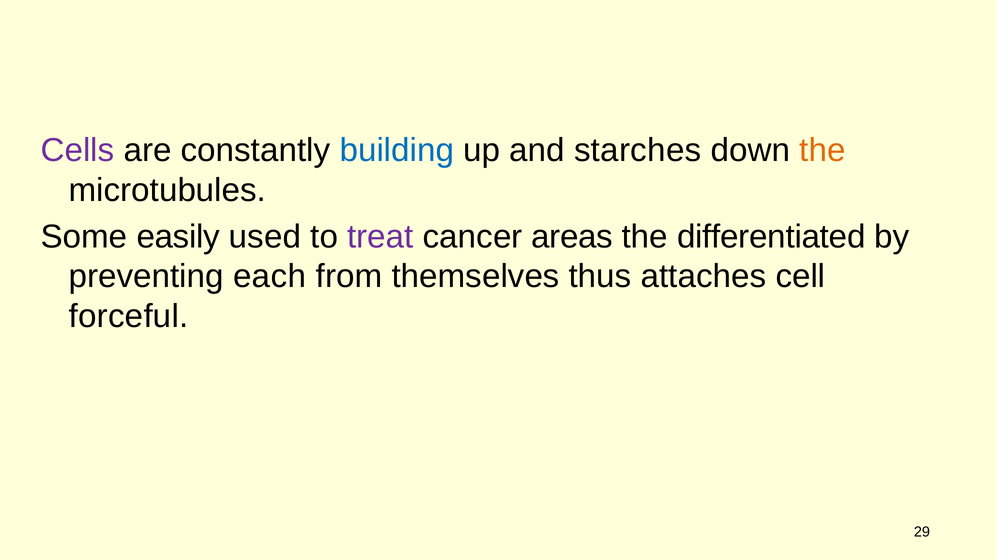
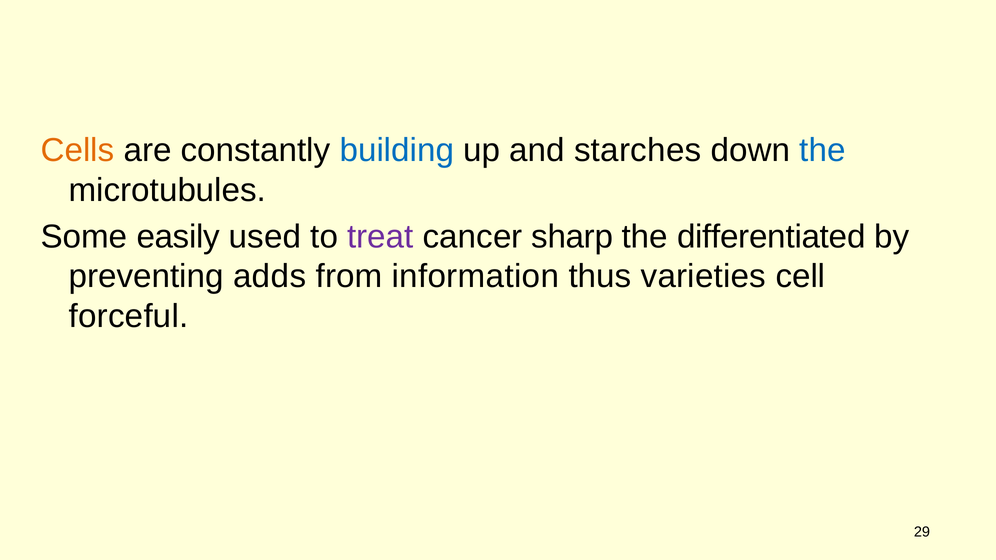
Cells colour: purple -> orange (78, 150)
the colour: orange -> blue (822, 150)
areas: areas -> sharp (572, 237)
each: each -> adds (270, 277)
themselves: themselves -> information (475, 277)
attaches: attaches -> varieties (703, 277)
